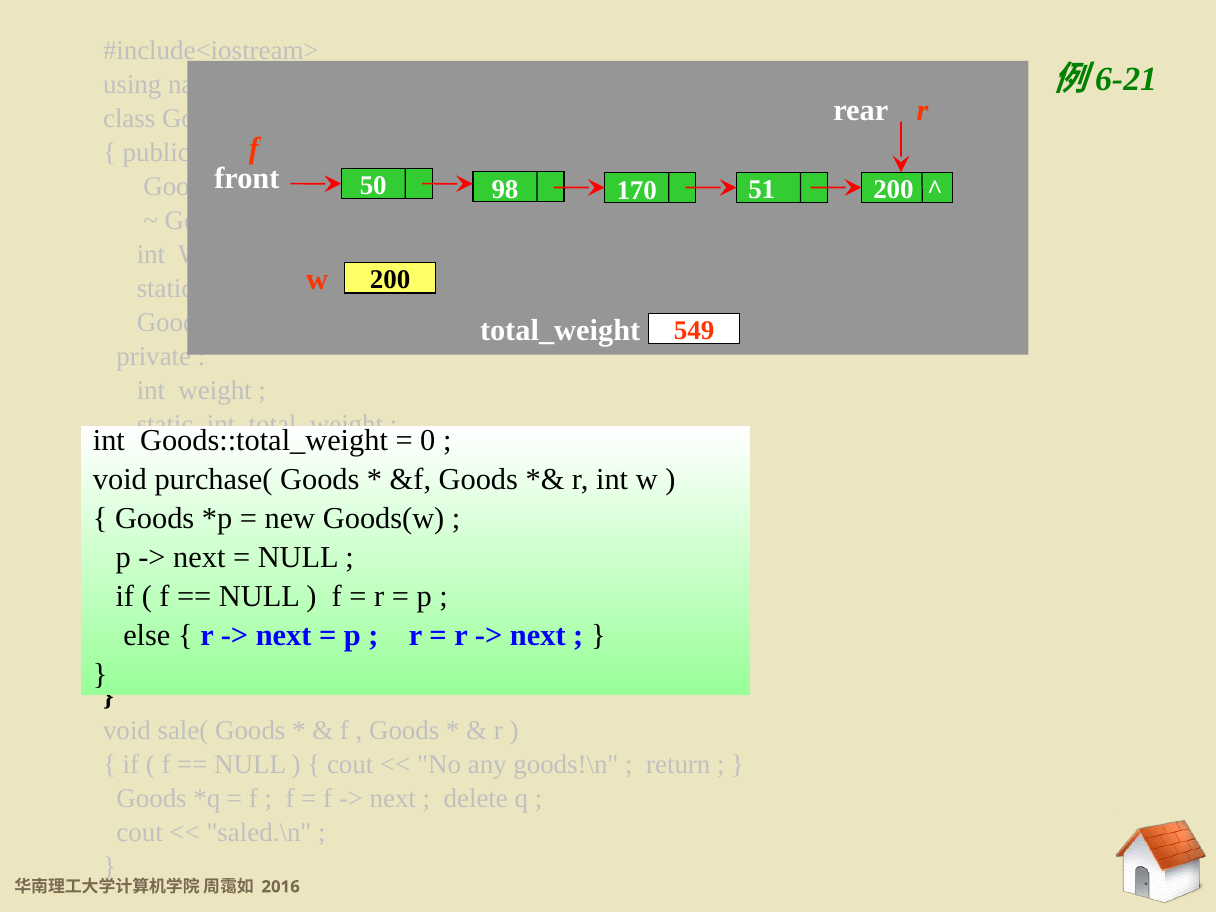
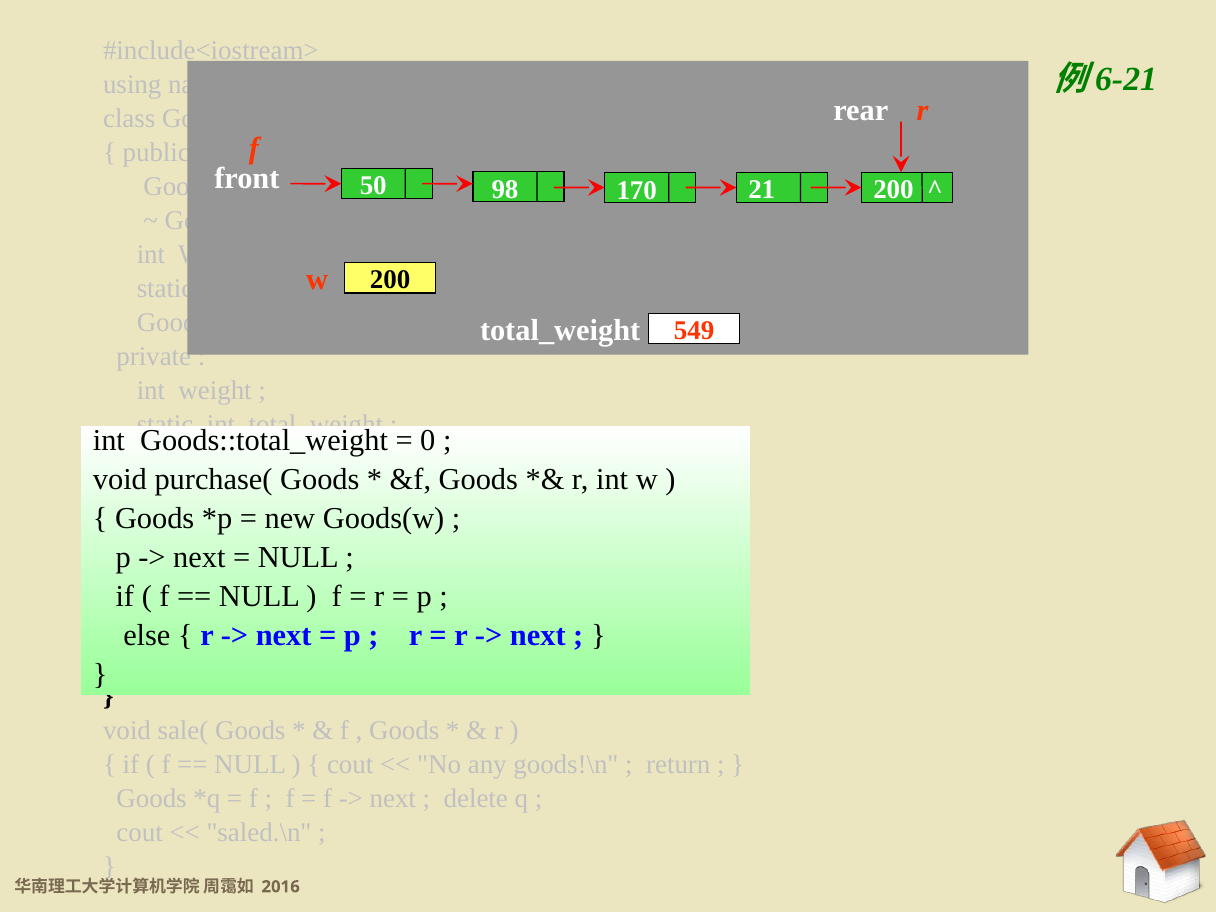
51: 51 -> 21 (762, 189)
